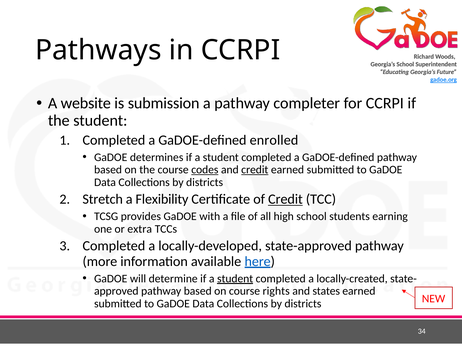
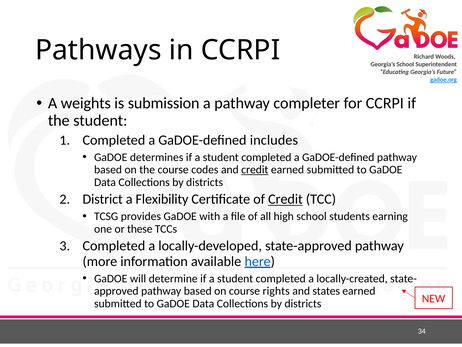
website: website -> weights (86, 103)
enrolled: enrolled -> includes (274, 140)
codes underline: present -> none (205, 169)
Stretch: Stretch -> District (103, 199)
extra: extra -> these (140, 229)
student underline: present -> none (235, 278)
